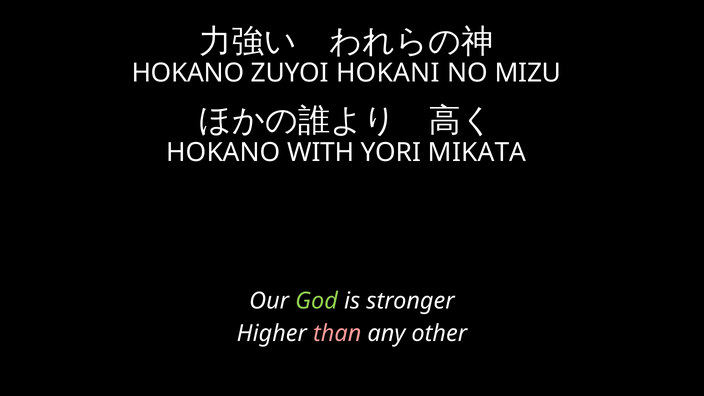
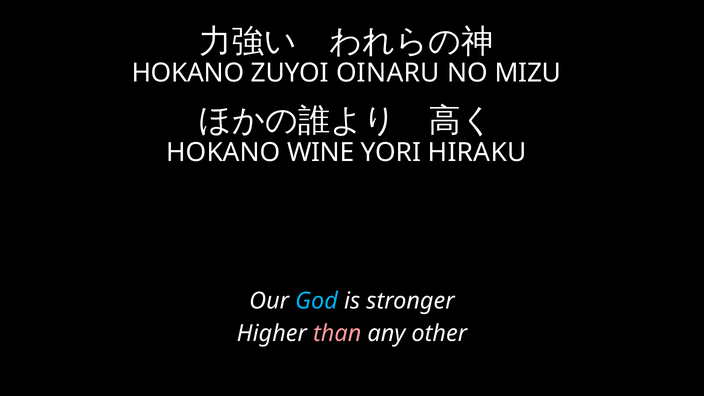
HOKANI: HOKANI -> OINARU (388, 73)
WITH: WITH -> WINE (321, 152)
MIKATA: MIKATA -> HIRAKU (477, 152)
God colour: light green -> light blue (317, 301)
